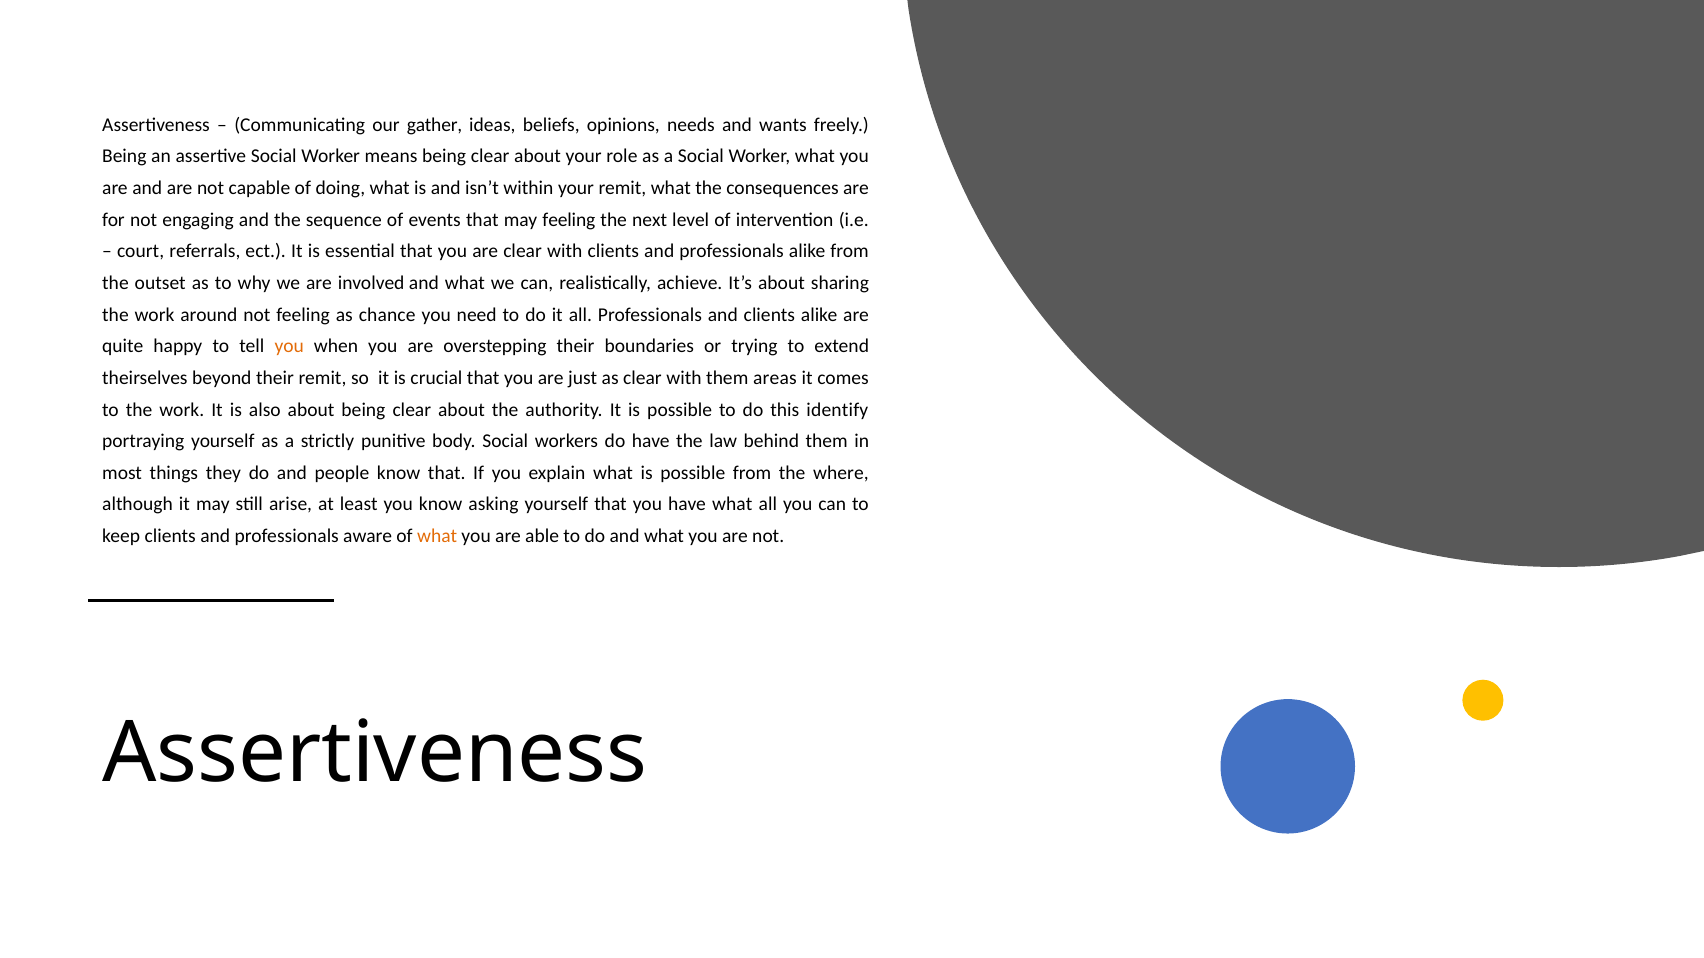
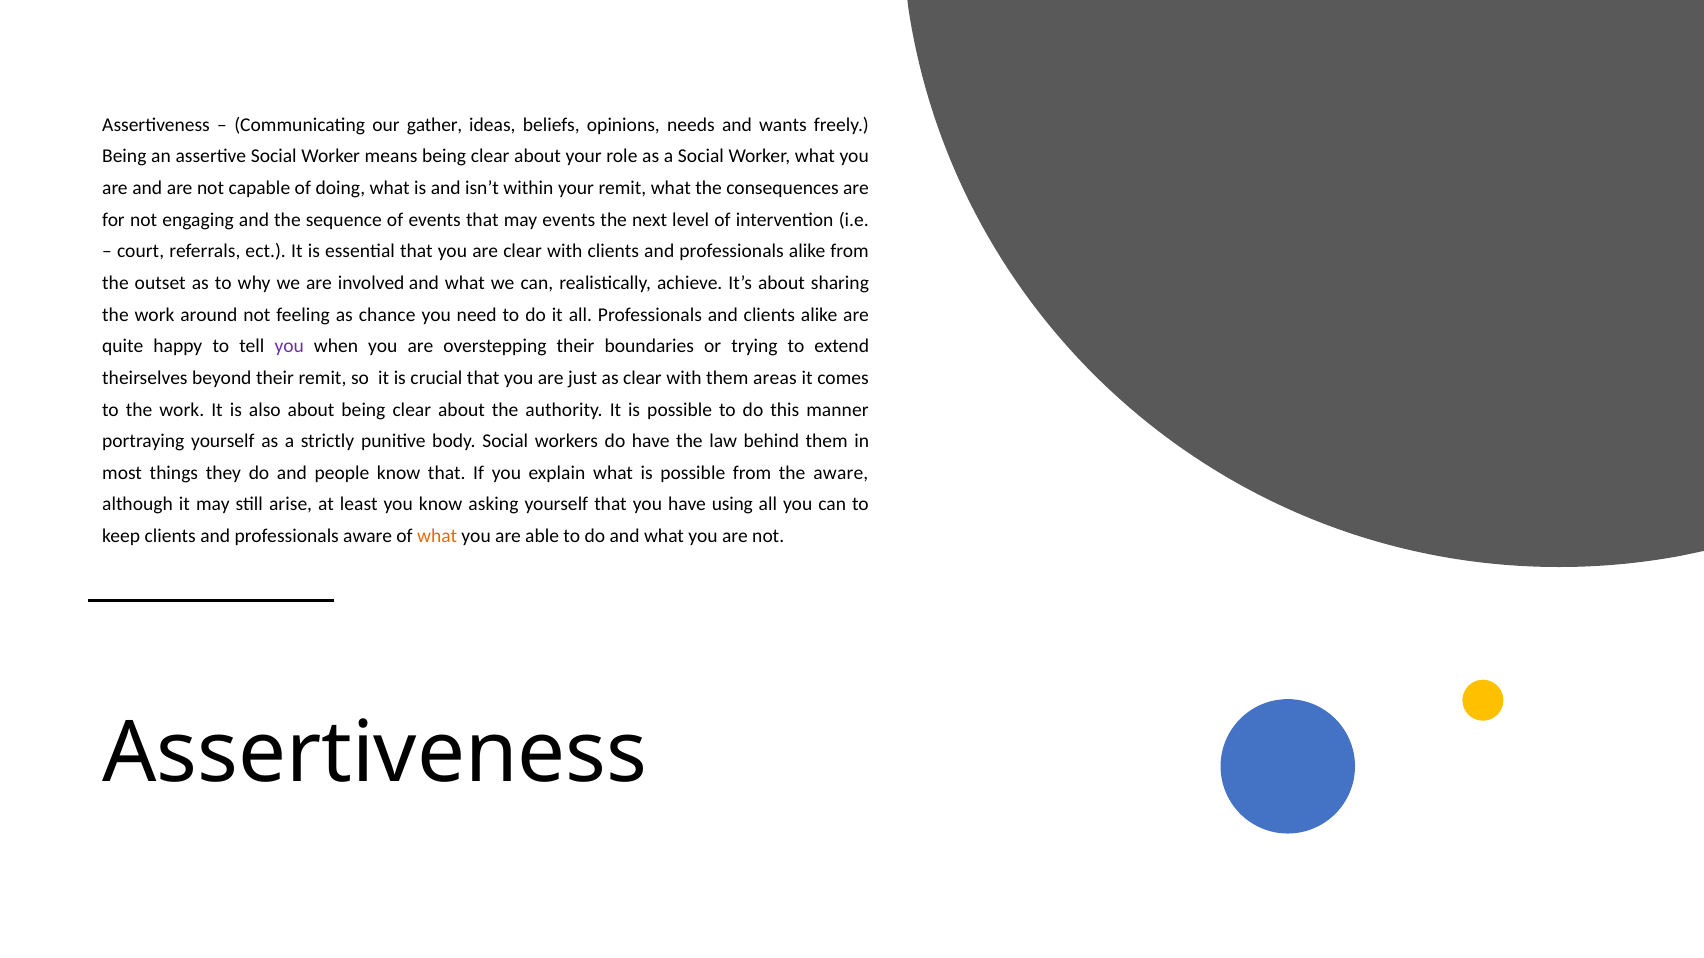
may feeling: feeling -> events (569, 220)
you colour: orange -> purple (289, 347)
identify: identify -> manner (837, 410)
the where: where -> aware (841, 473)
have what: what -> using (732, 505)
